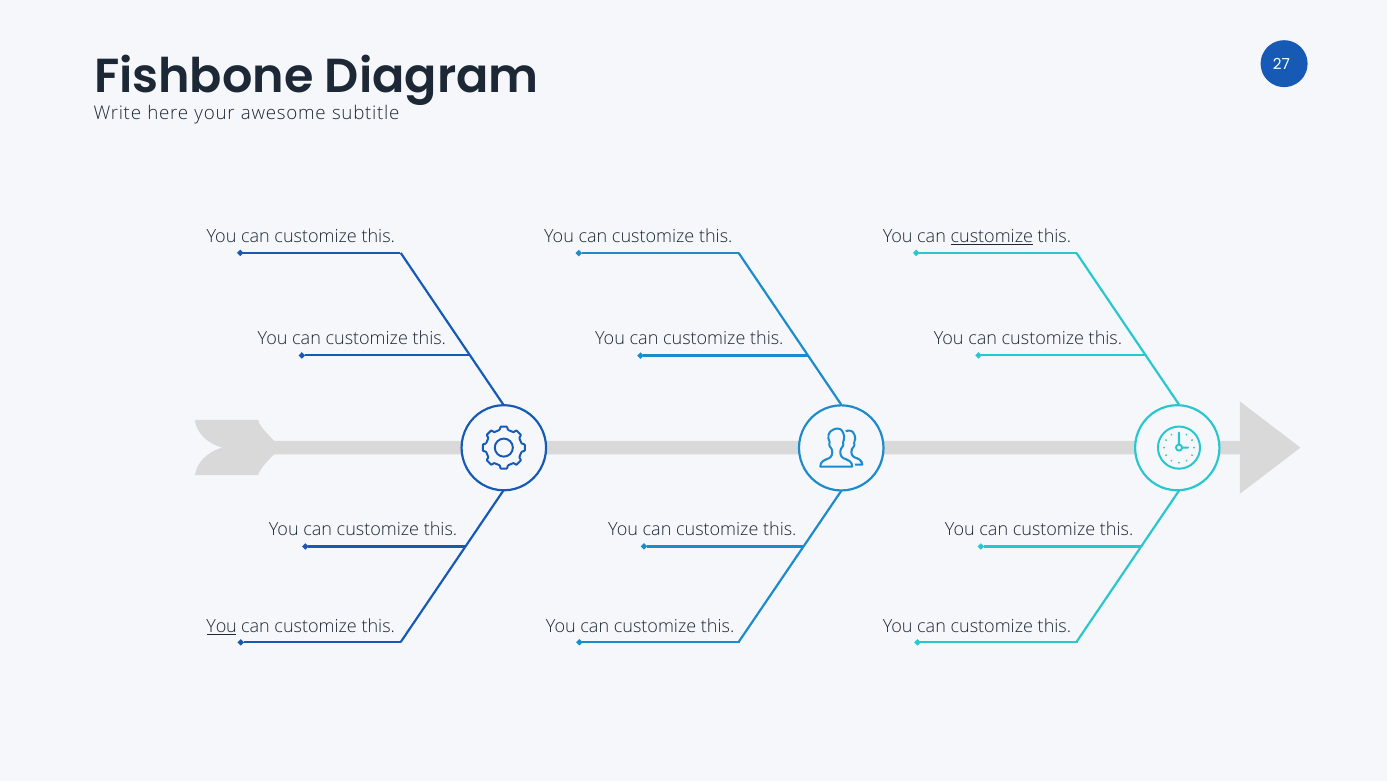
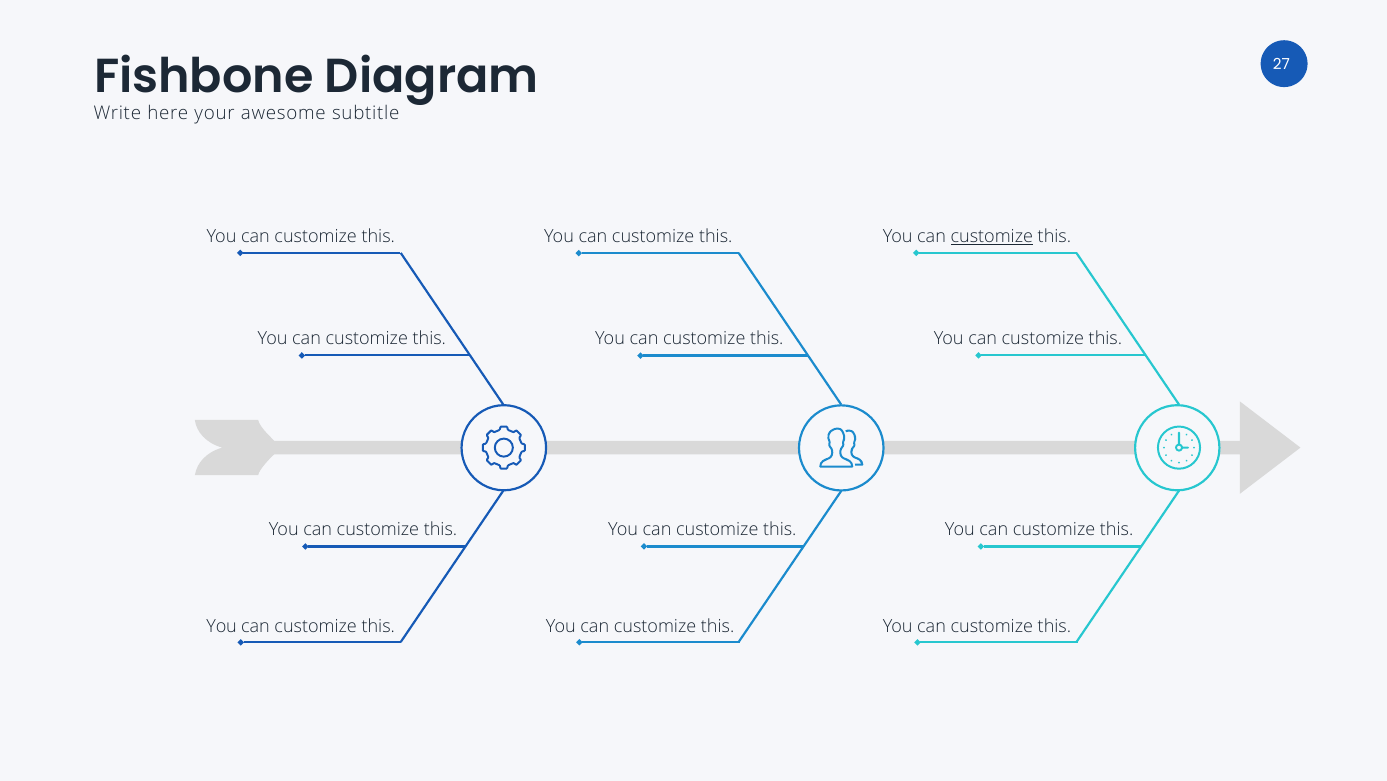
You underline: present -> none (222, 626)
